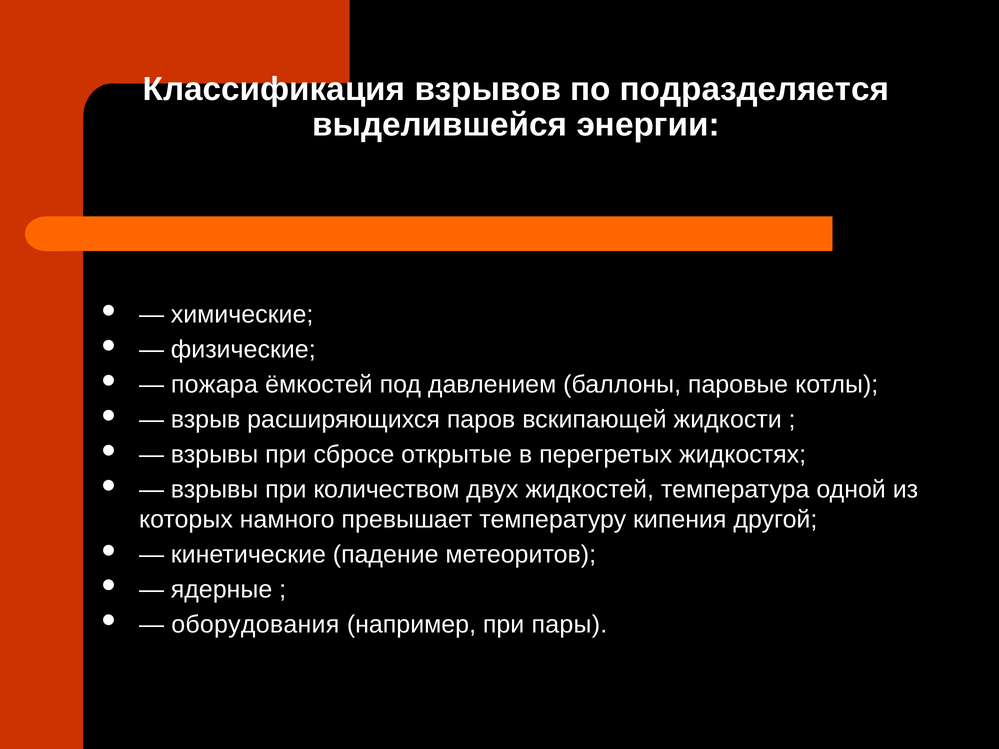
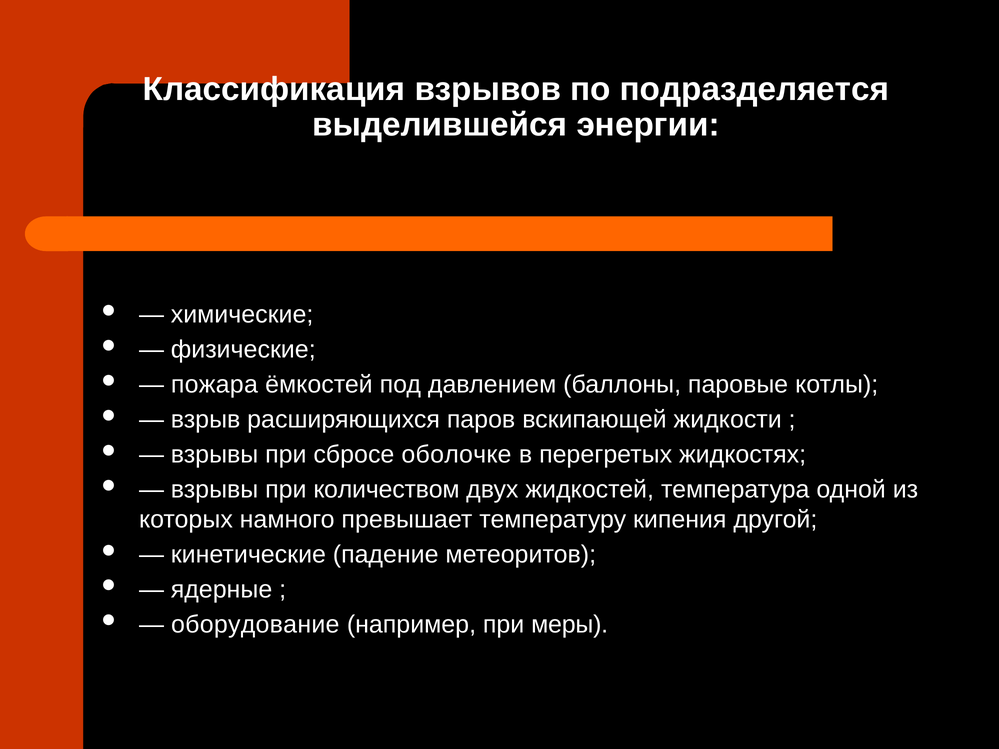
открытые: открытые -> оболочке (456, 455)
оборудования: оборудования -> оборудование (255, 624)
пары: пары -> меры (570, 624)
